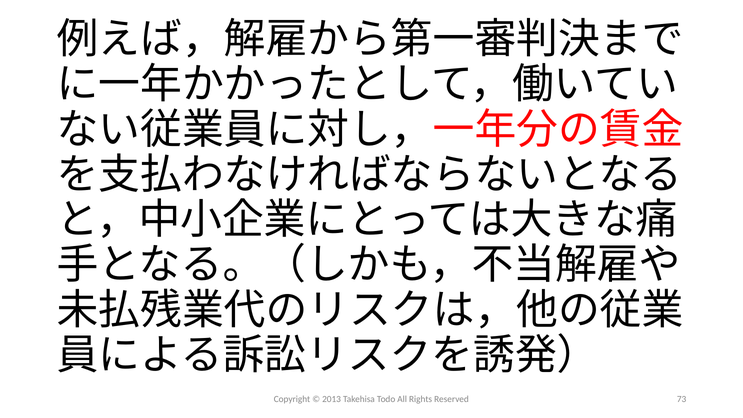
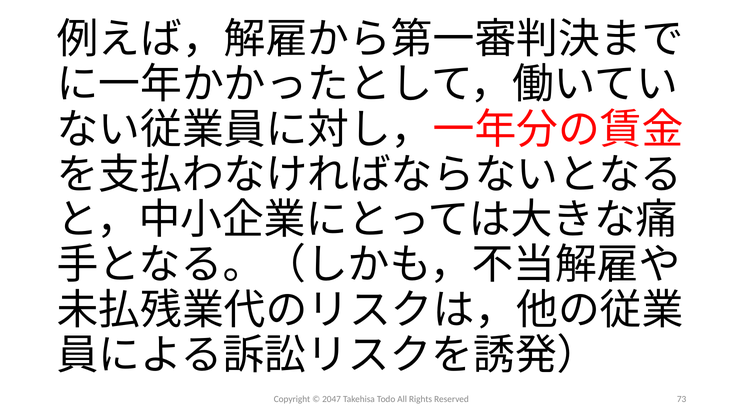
2013: 2013 -> 2047 (332, 399)
